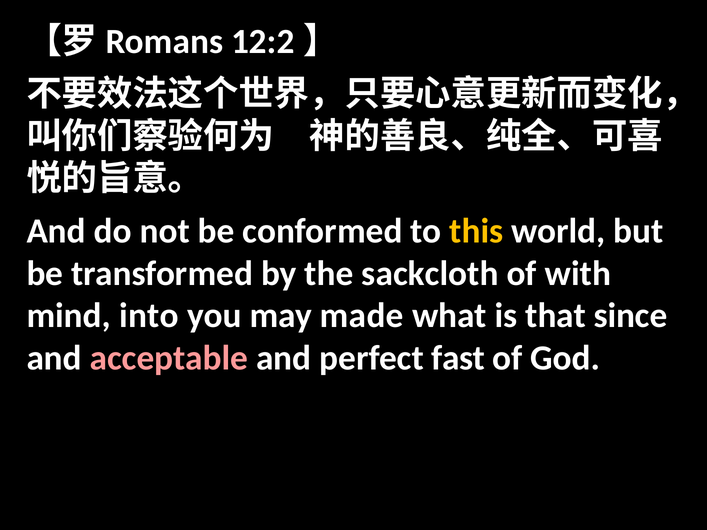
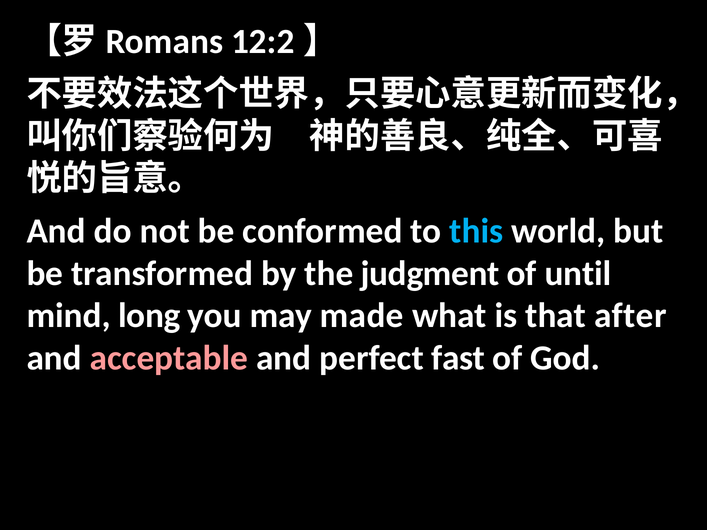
this colour: yellow -> light blue (476, 231)
sackcloth: sackcloth -> judgment (430, 274)
with: with -> until (578, 274)
into: into -> long (149, 316)
since: since -> after (630, 316)
